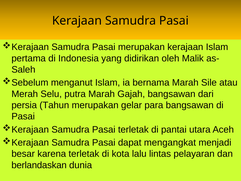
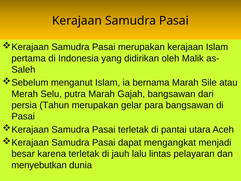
kota: kota -> jauh (121, 154)
berlandaskan: berlandaskan -> menyebutkan (39, 165)
